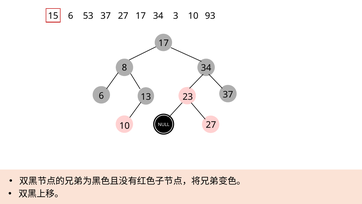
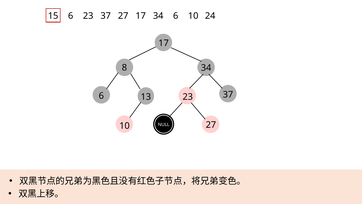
6 53: 53 -> 23 (88, 16)
34 3: 3 -> 6 (176, 16)
93: 93 -> 24 (210, 16)
